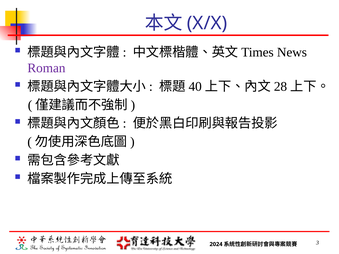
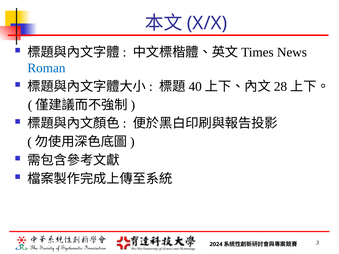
Roman colour: purple -> blue (46, 68)
